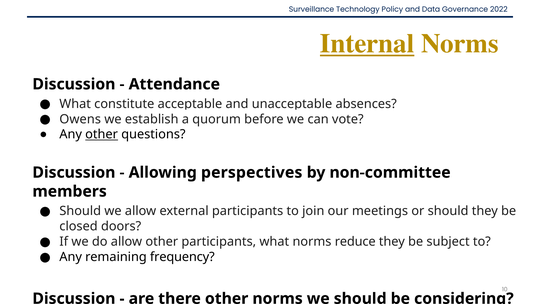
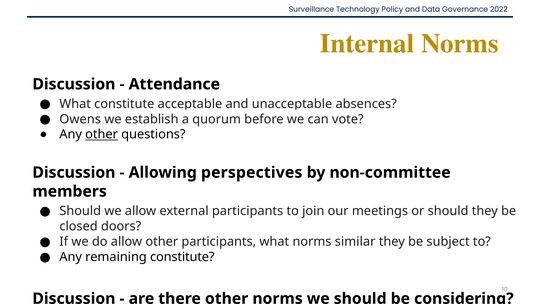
Internal underline: present -> none (367, 44)
reduce: reduce -> similar (355, 241)
remaining frequency: frequency -> constitute (182, 257)
